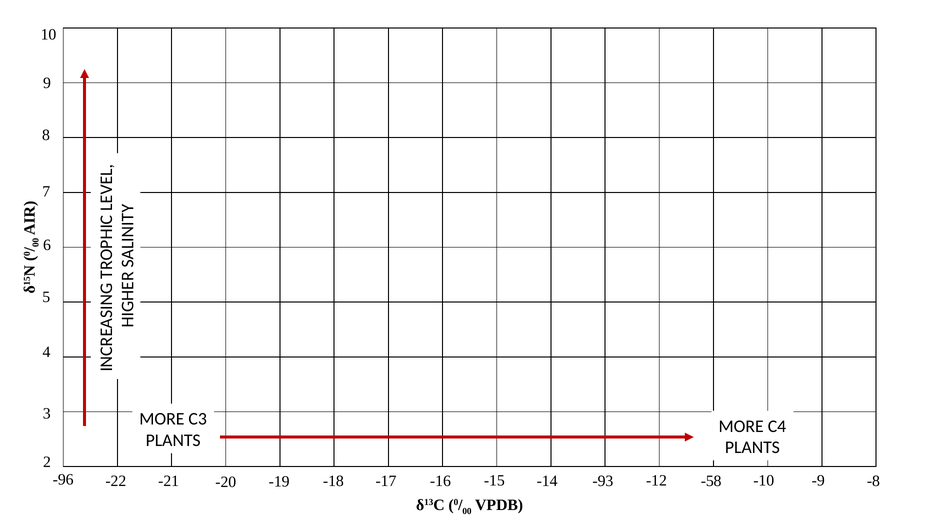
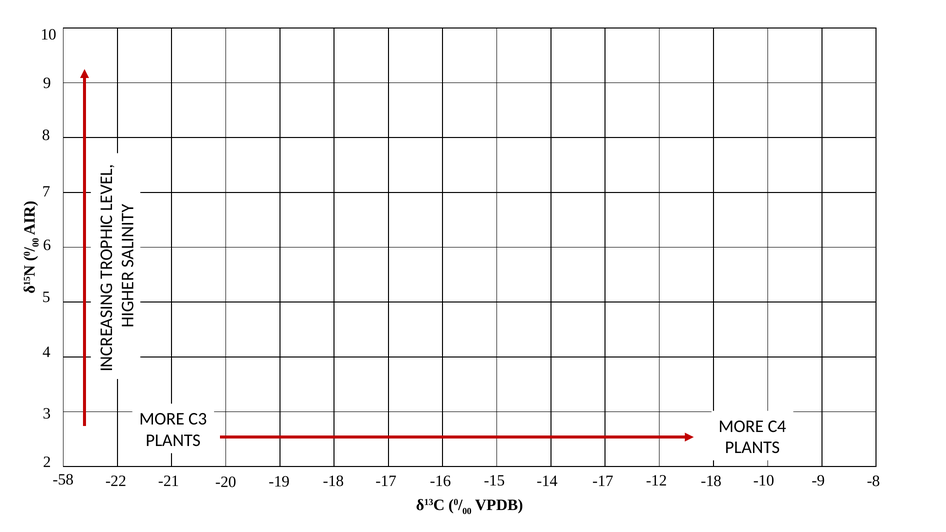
-96: -96 -> -58 (63, 480)
-14 -93: -93 -> -17 (603, 481)
-12 -58: -58 -> -18 (711, 481)
